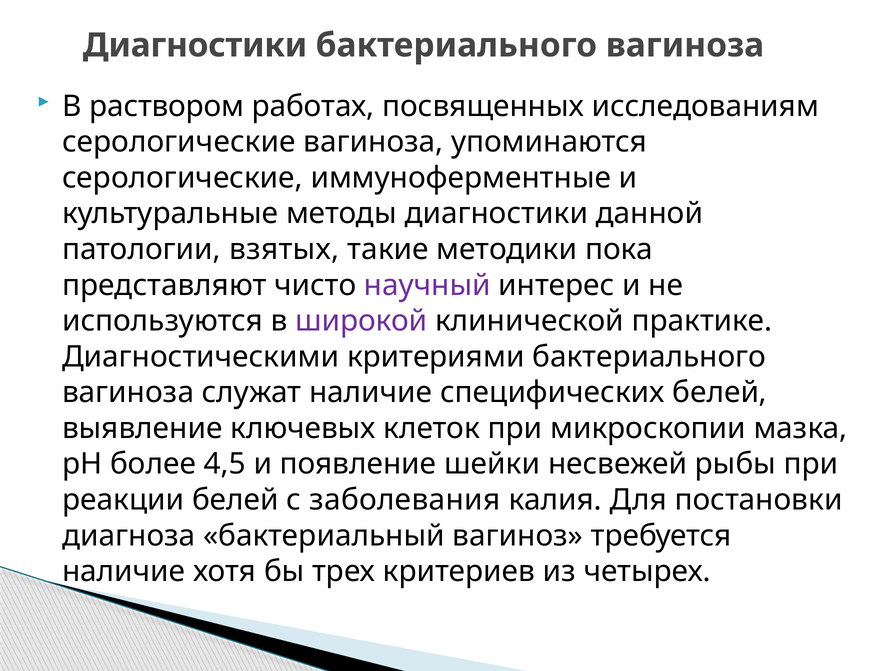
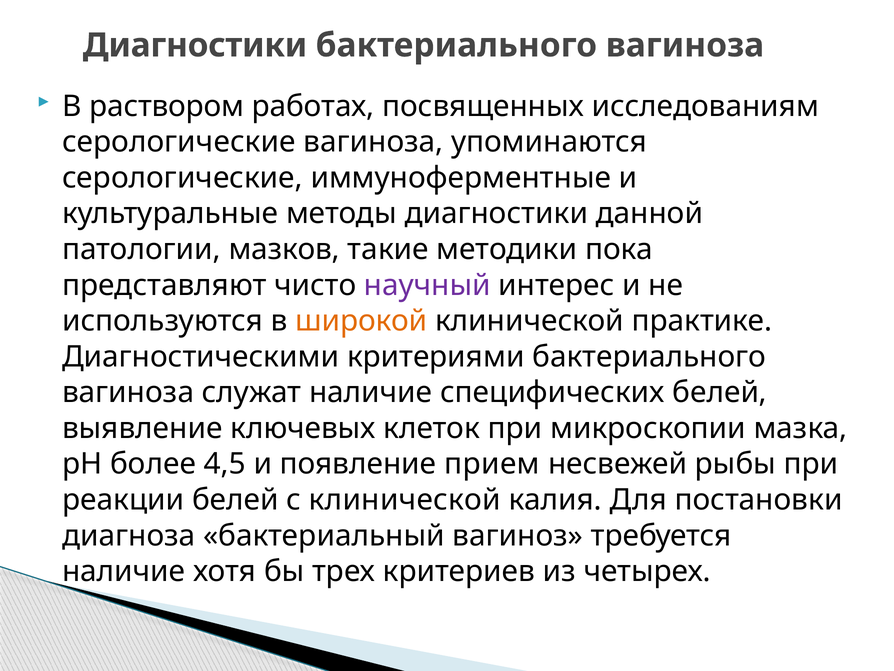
взятых: взятых -> мазков (284, 249)
широкой colour: purple -> orange (361, 321)
шейки: шейки -> прием (492, 464)
с заболевания: заболевания -> клинической (405, 500)
